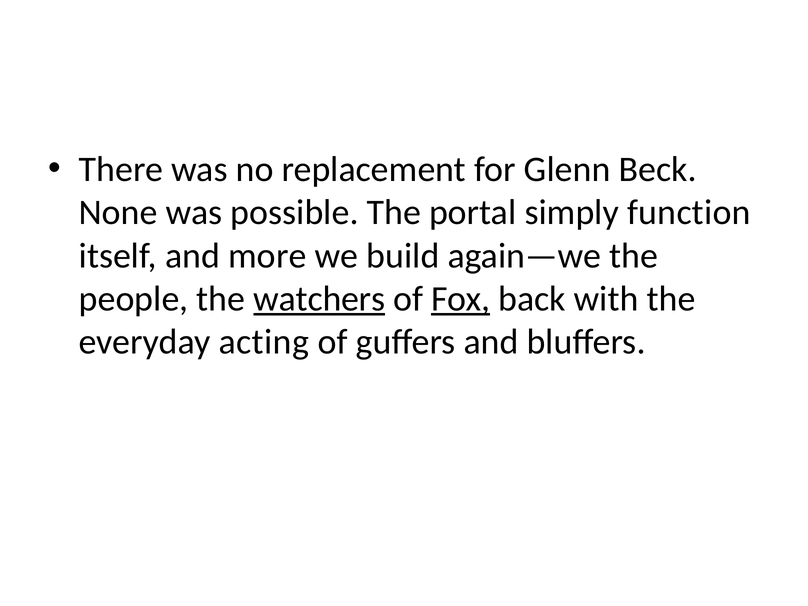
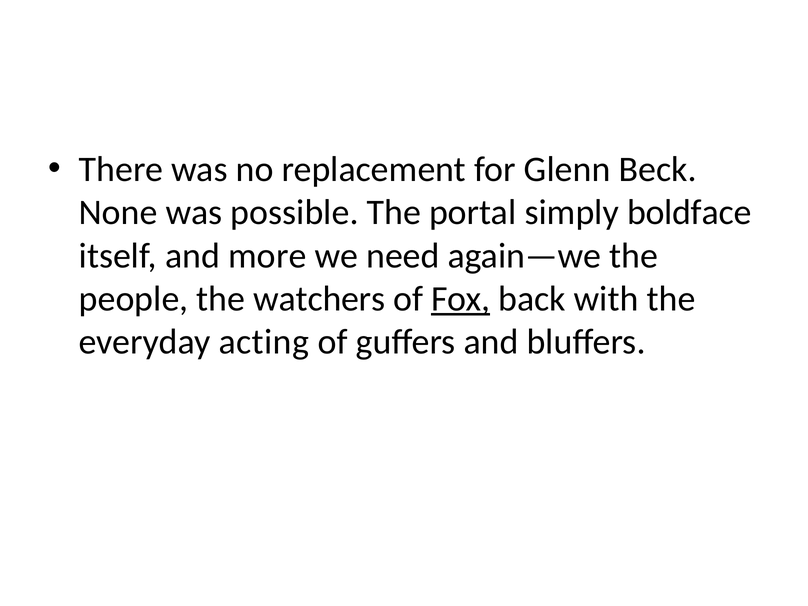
function: function -> boldface (689, 213)
build: build -> need (403, 256)
watchers underline: present -> none (319, 299)
